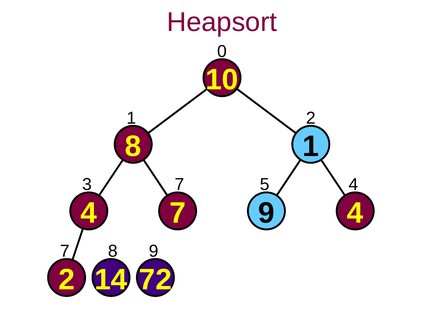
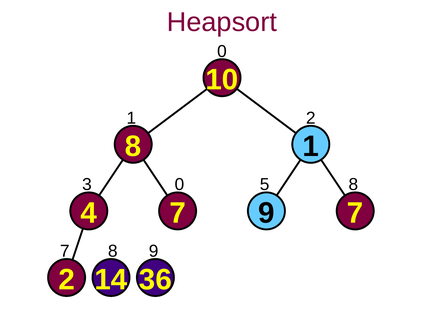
3 7: 7 -> 0 (179, 185)
5 4: 4 -> 8 (353, 185)
9 4: 4 -> 7 (355, 213)
72: 72 -> 36 (155, 280)
